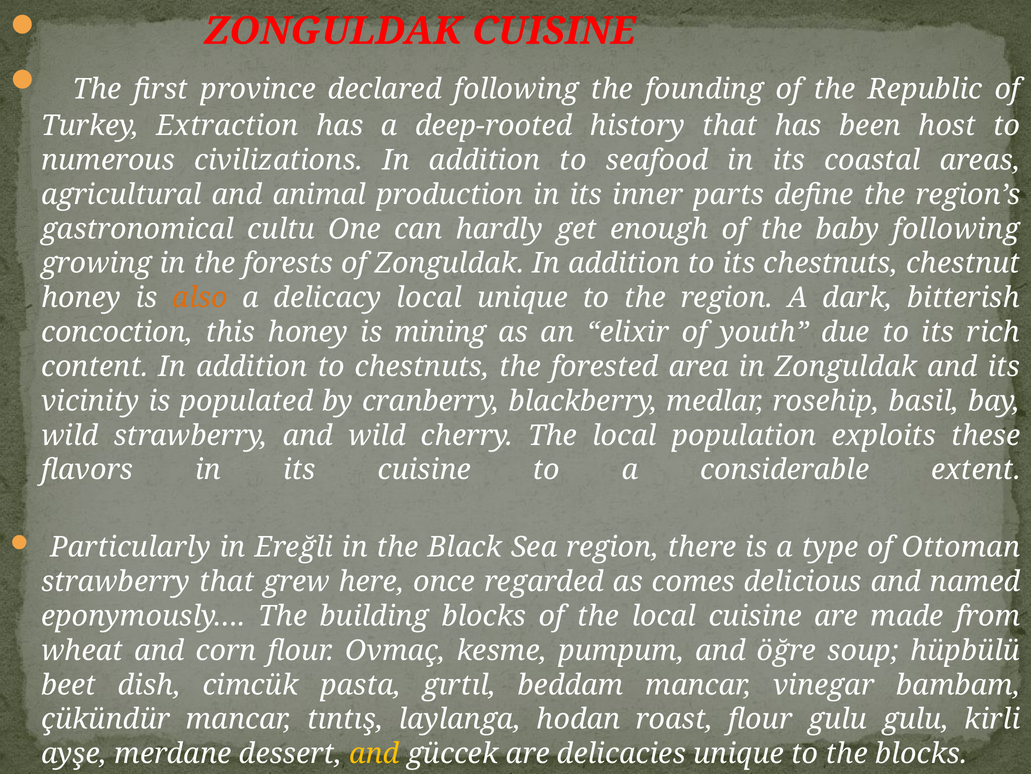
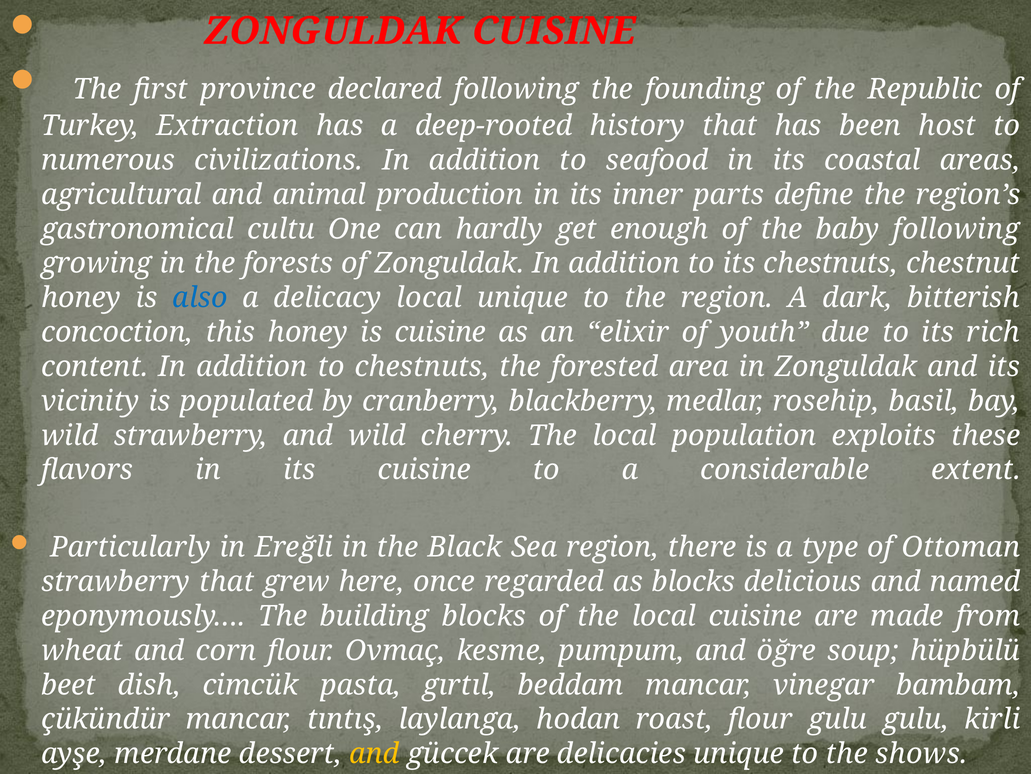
also colour: orange -> blue (200, 298)
is mining: mining -> cuisine (440, 332)
as comes: comes -> blocks (693, 581)
the blocks: blocks -> shows (921, 753)
